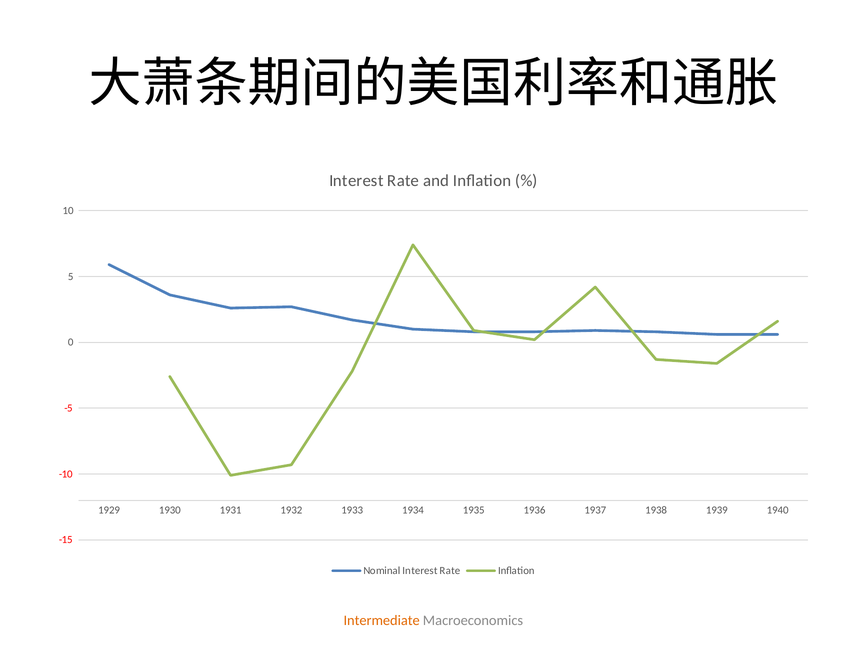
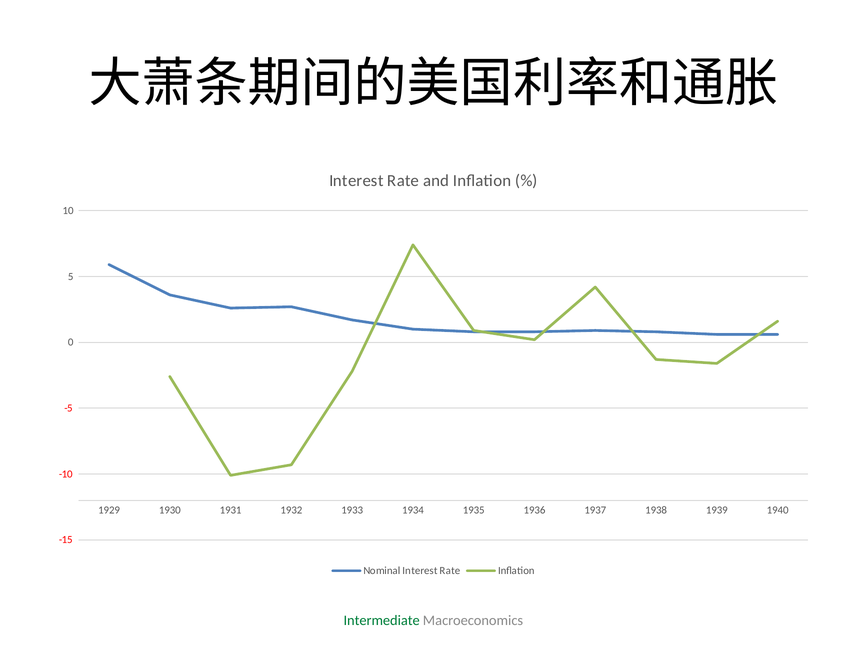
Intermediate colour: orange -> green (382, 621)
